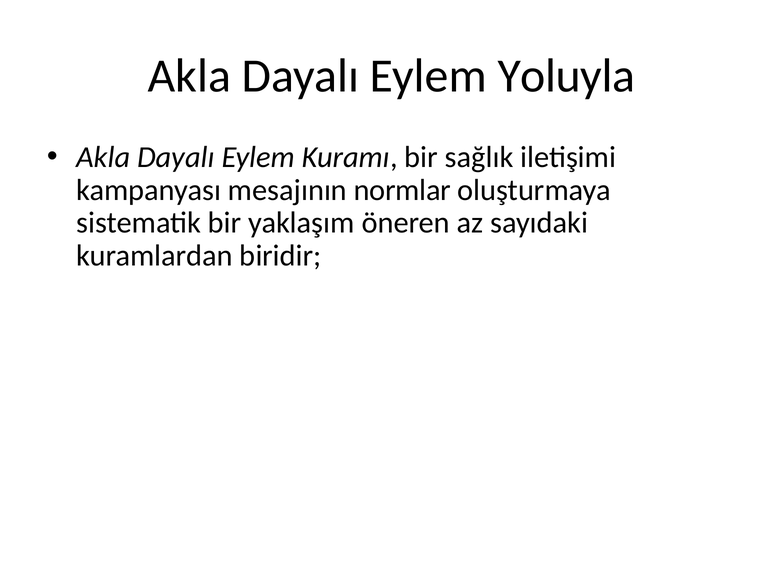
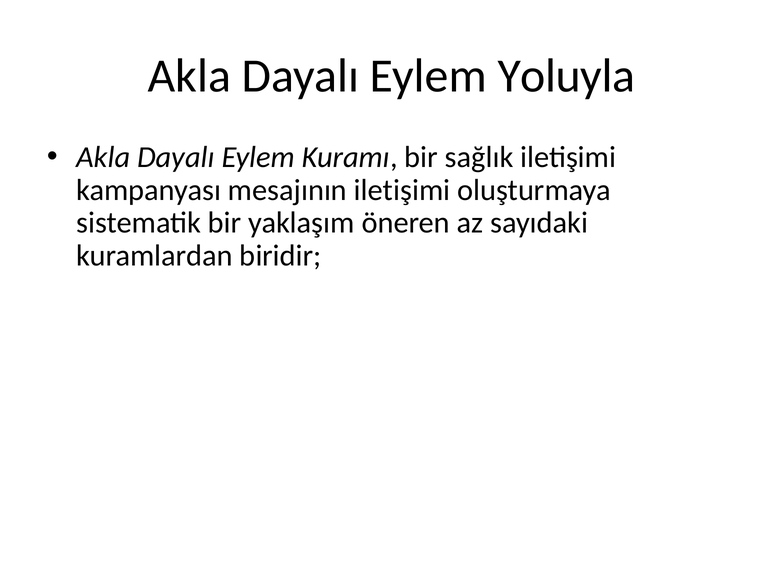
mesajının normlar: normlar -> iletişimi (402, 190)
